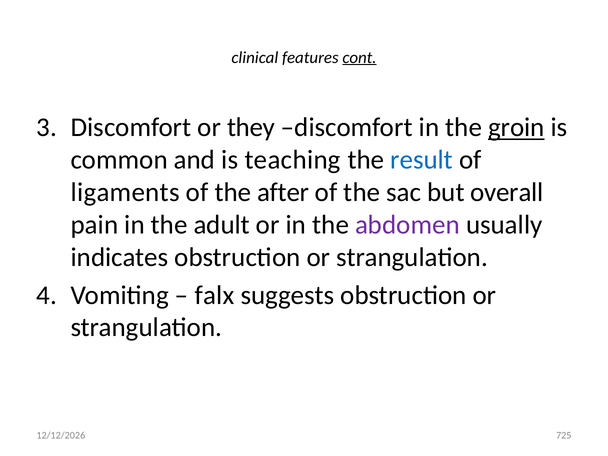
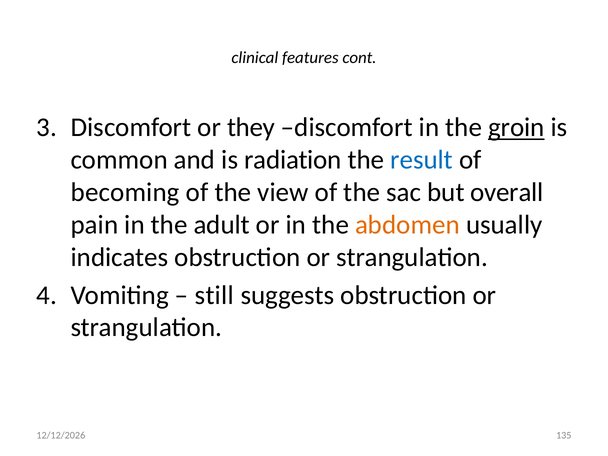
cont underline: present -> none (359, 57)
teaching: teaching -> radiation (293, 160)
ligaments: ligaments -> becoming (125, 192)
after: after -> view (283, 192)
abdomen colour: purple -> orange (407, 225)
falx: falx -> still (214, 295)
725: 725 -> 135 (564, 435)
